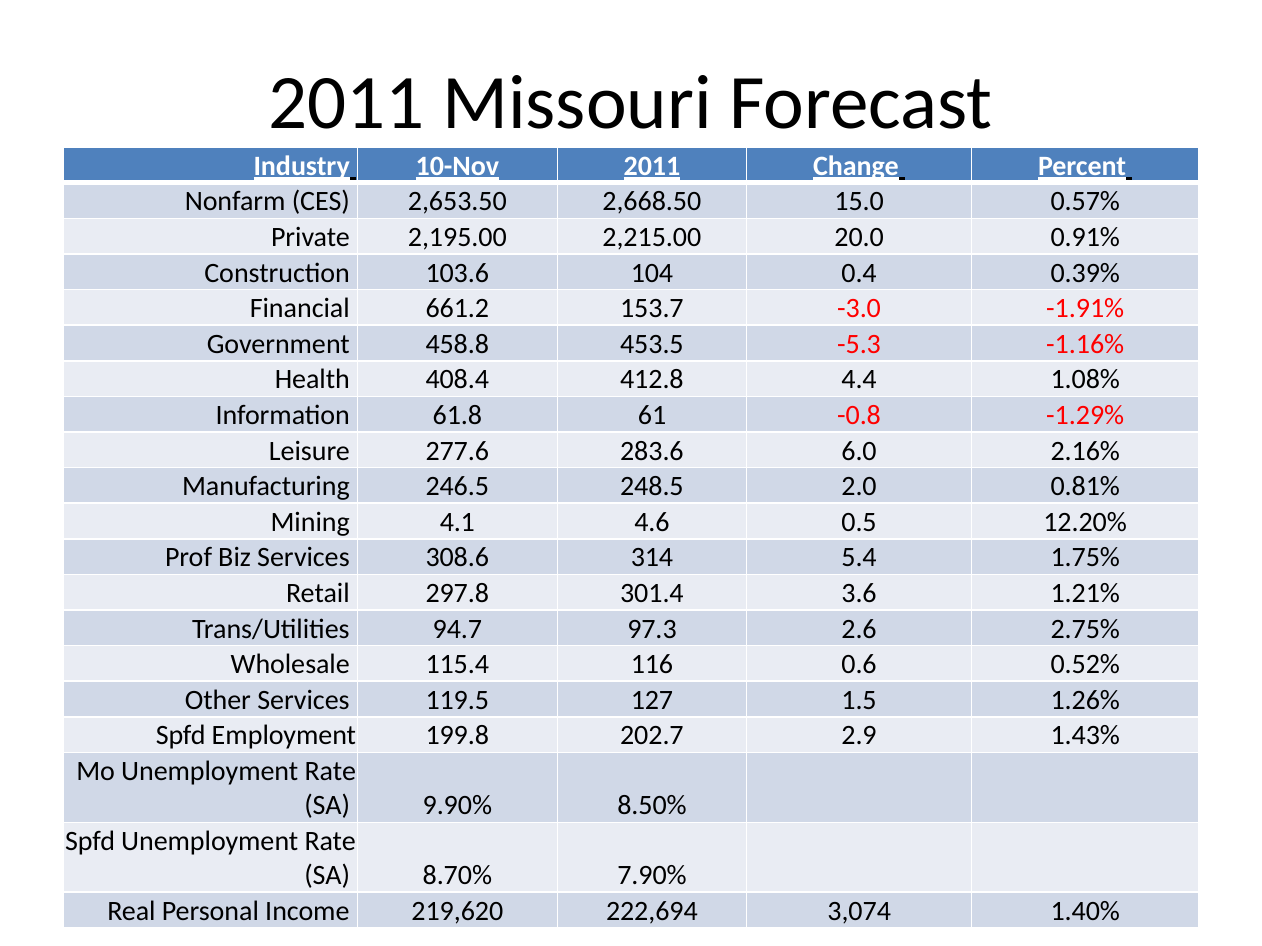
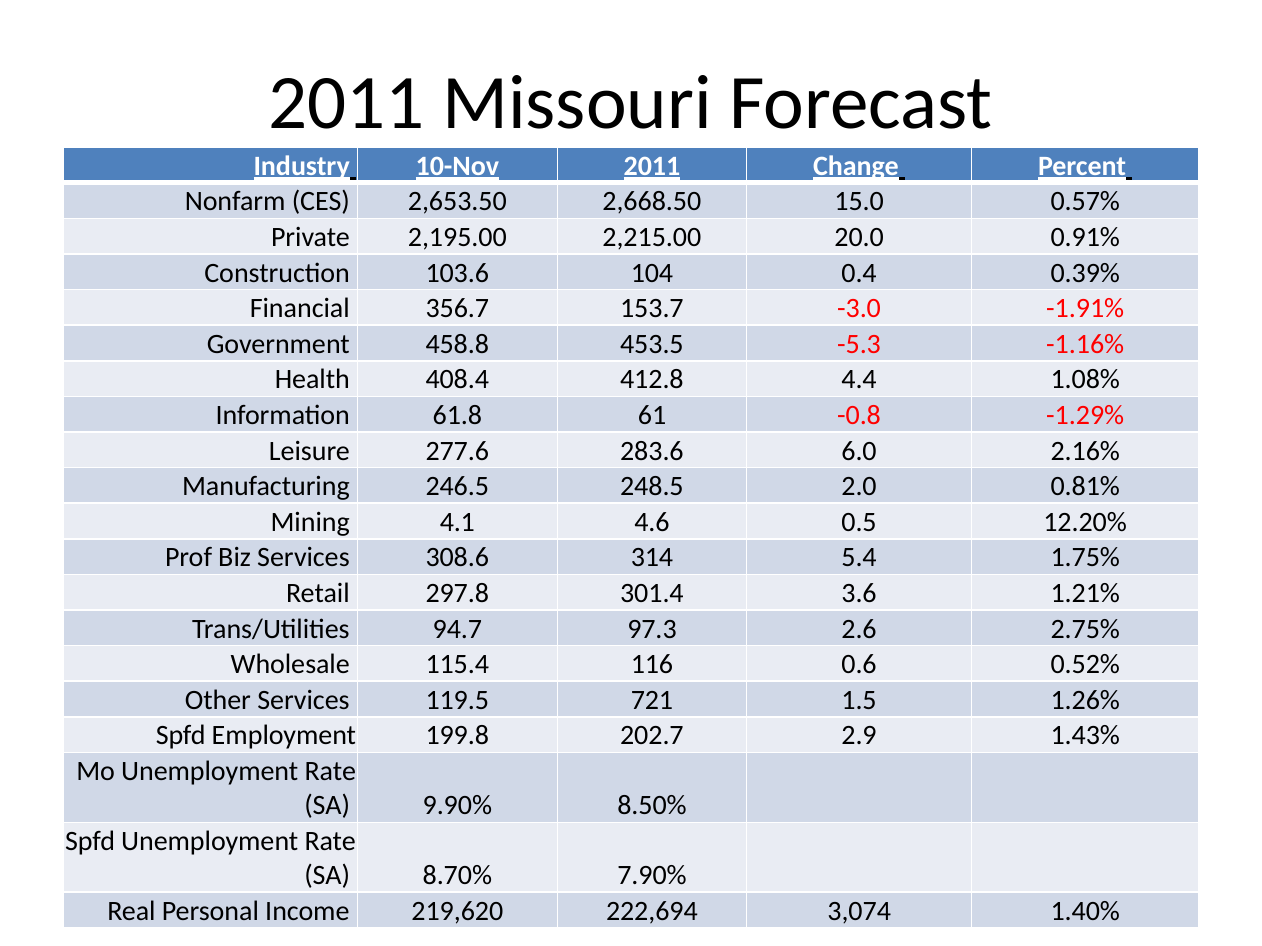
661.2: 661.2 -> 356.7 (457, 309)
127: 127 -> 721 (652, 700)
